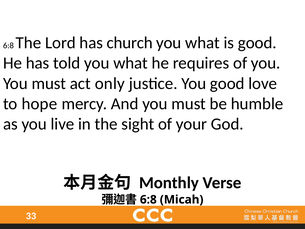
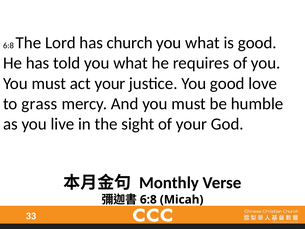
act only: only -> your (110, 83)
hope: hope -> grass (39, 104)
